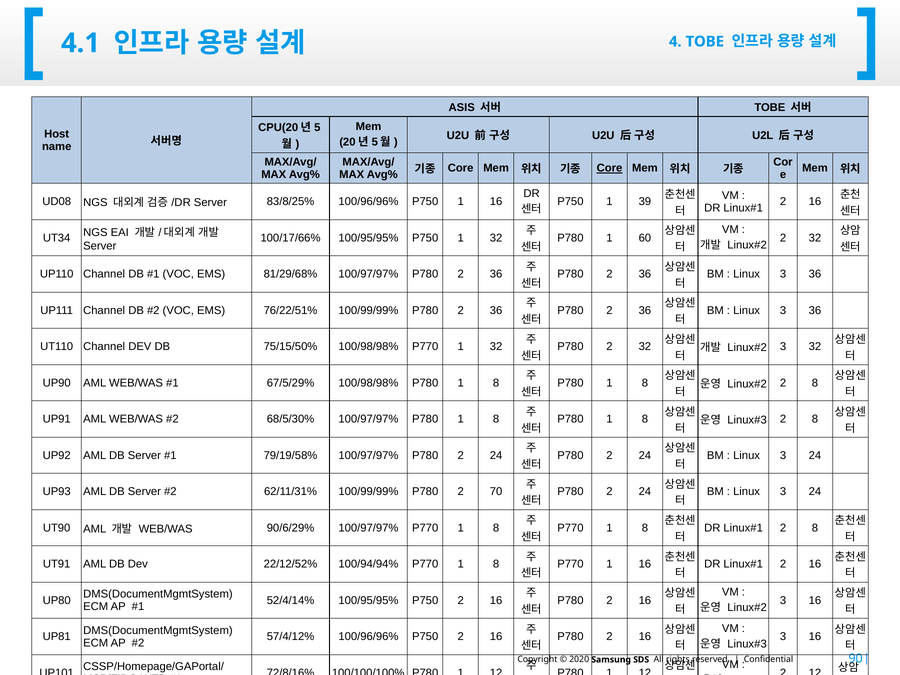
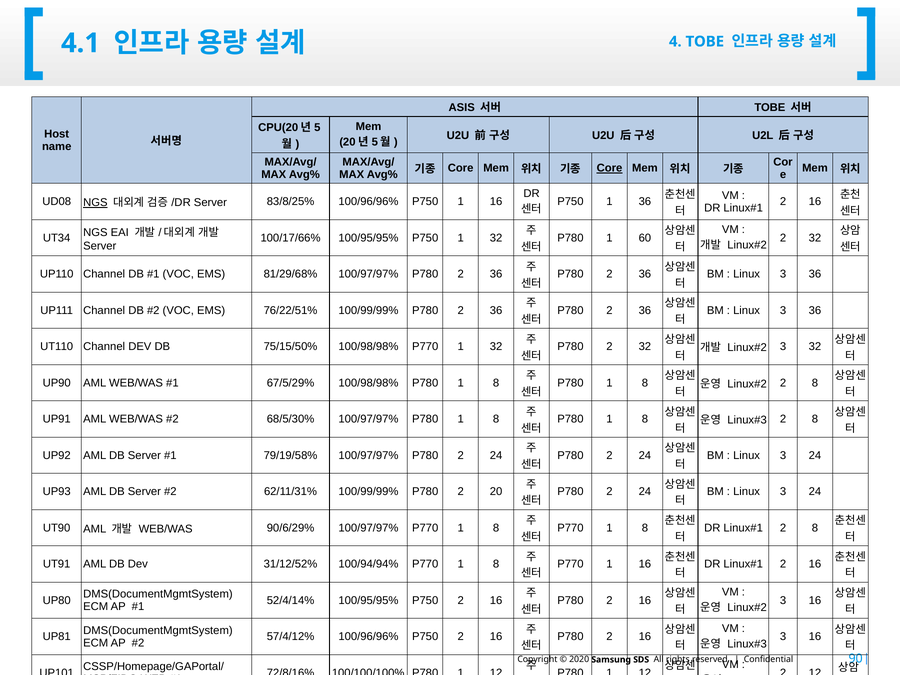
NGS underline: none -> present (95, 203)
1 39: 39 -> 36 (645, 202)
70: 70 -> 20 (496, 492)
22/12/52%: 22/12/52% -> 31/12/52% (291, 564)
